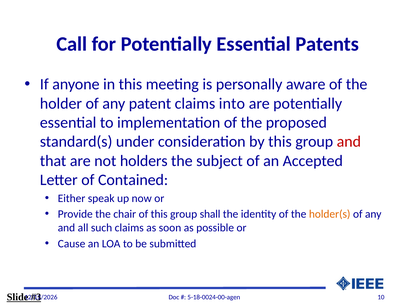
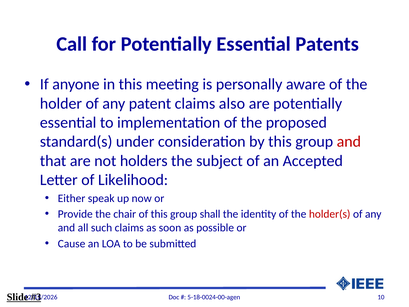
into: into -> also (232, 103)
Contained: Contained -> Likelihood (133, 180)
holder(s colour: orange -> red (330, 214)
